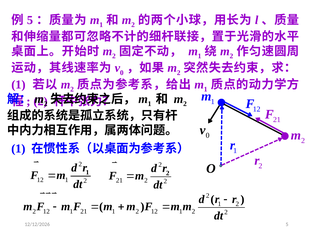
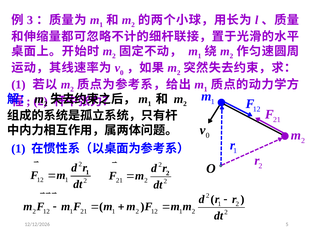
5: 5 -> 3 (30, 20)
